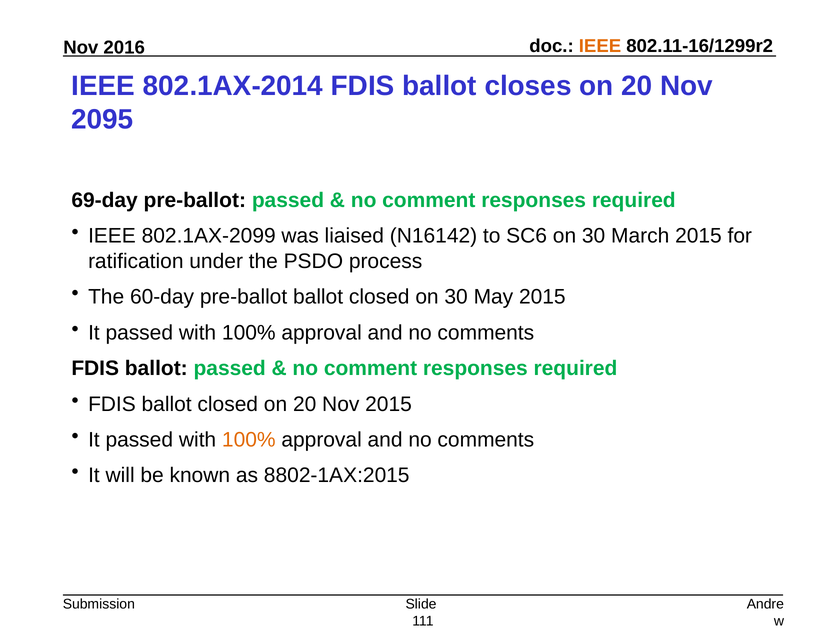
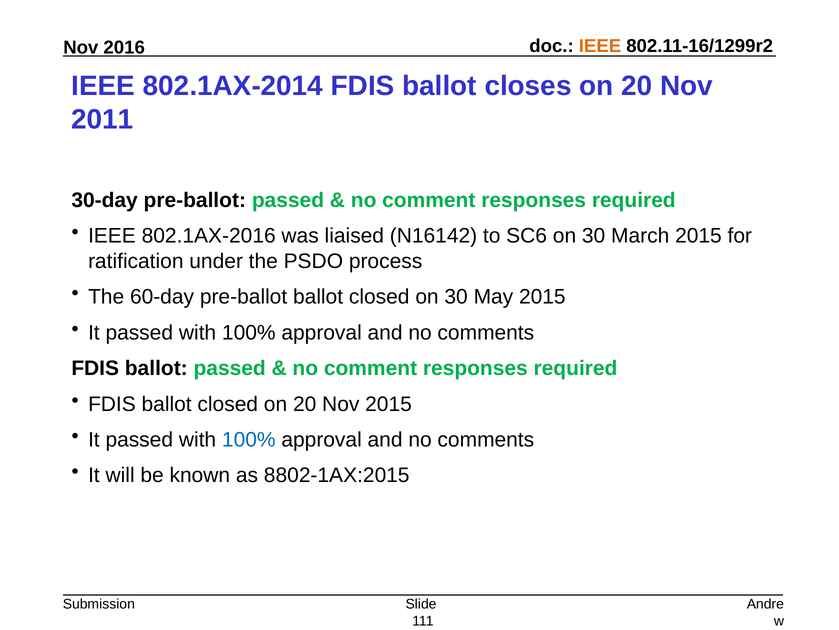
2095: 2095 -> 2011 (102, 119)
69-day: 69-day -> 30-day (105, 200)
802.1AX-2099: 802.1AX-2099 -> 802.1AX-2016 (209, 236)
100% colour: orange -> blue (249, 439)
